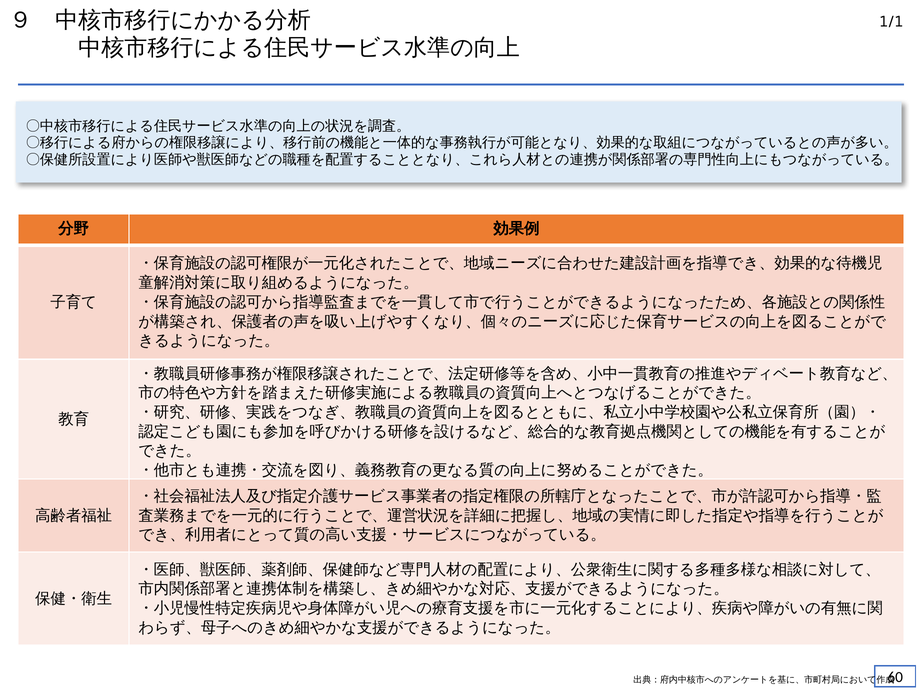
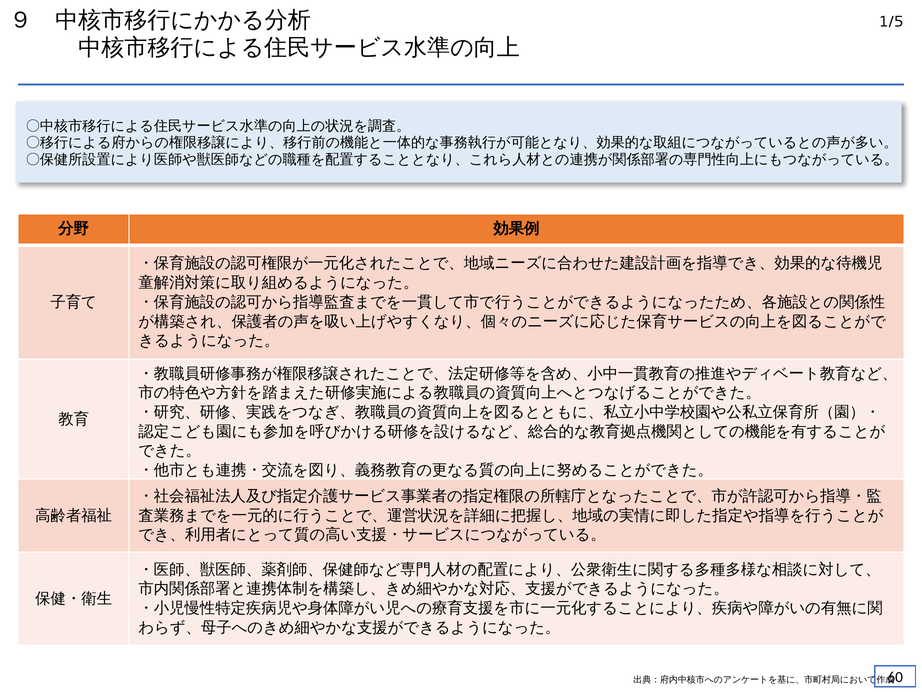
1/1: 1/1 -> 1/5 (891, 21)
